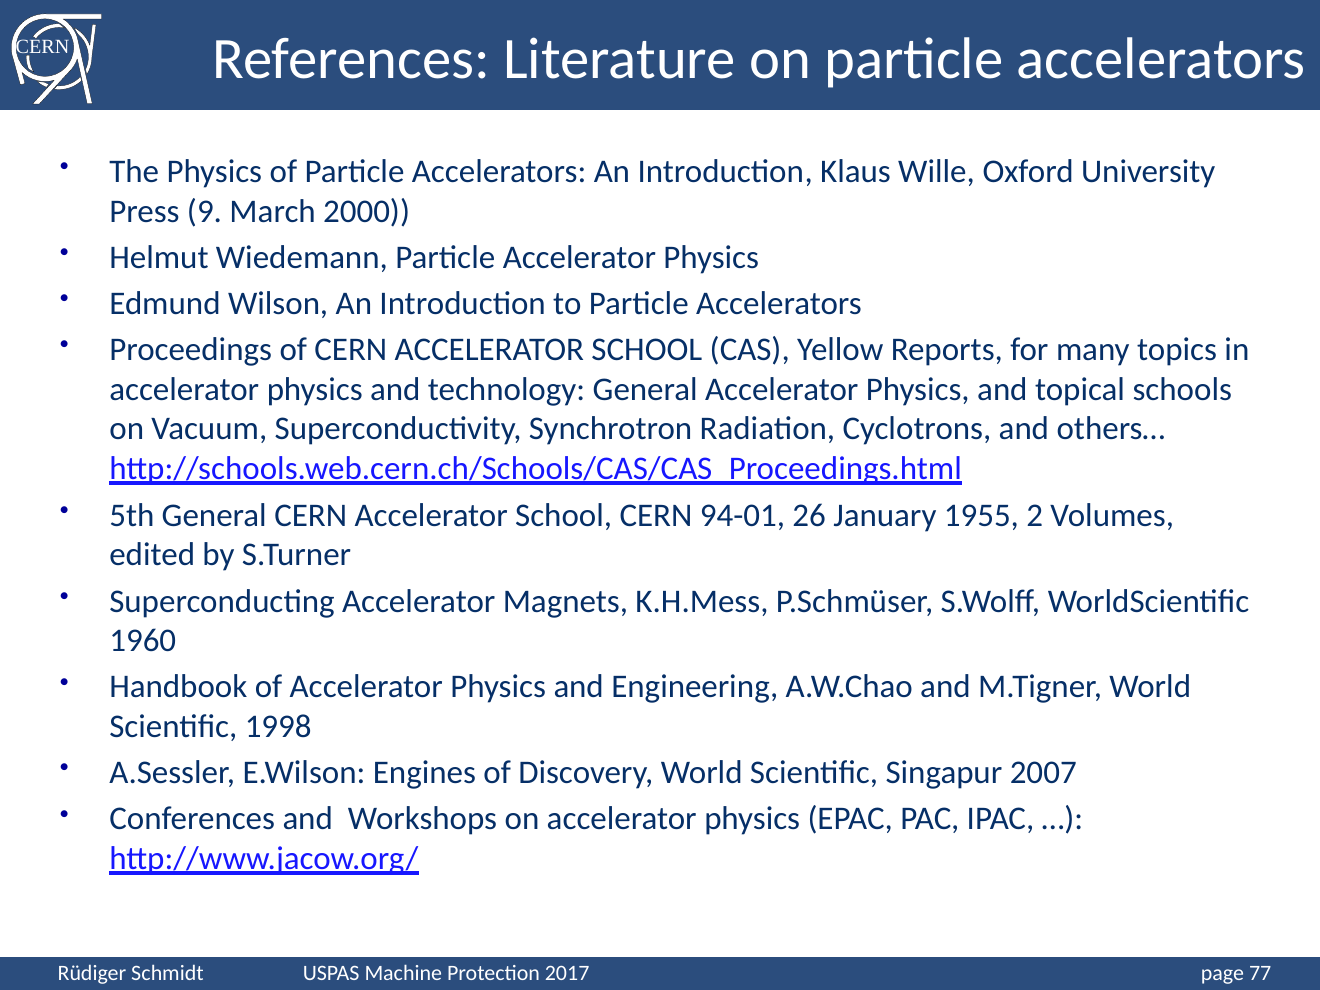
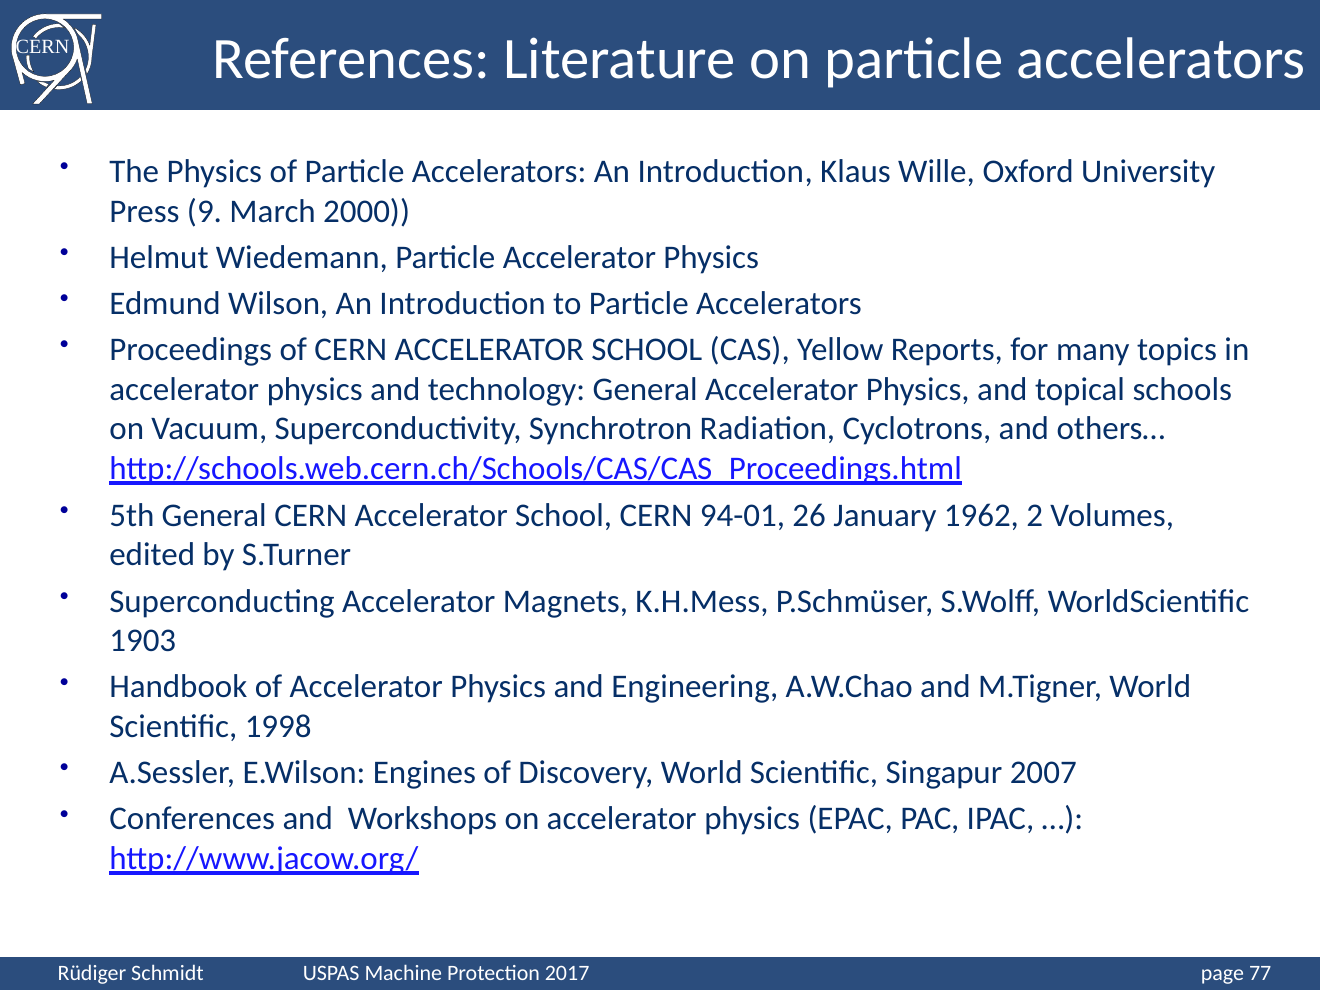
1955: 1955 -> 1962 (981, 515)
1960: 1960 -> 1903 (143, 641)
